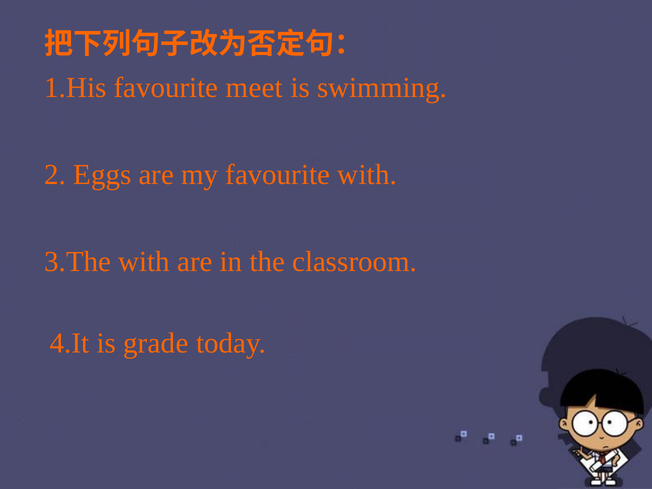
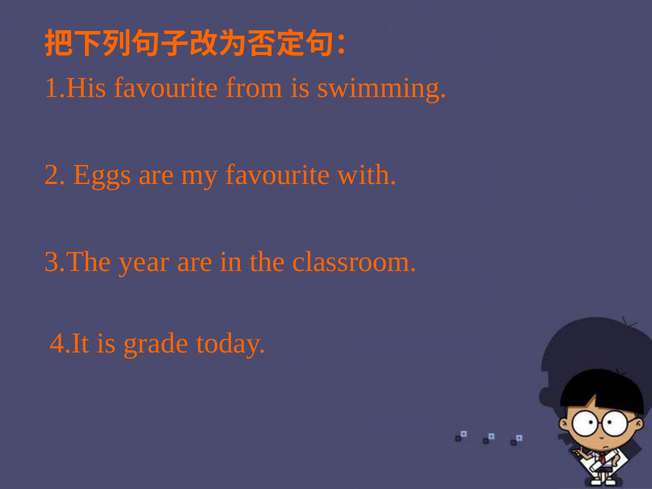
meet: meet -> from (254, 88)
3.The with: with -> year (144, 262)
